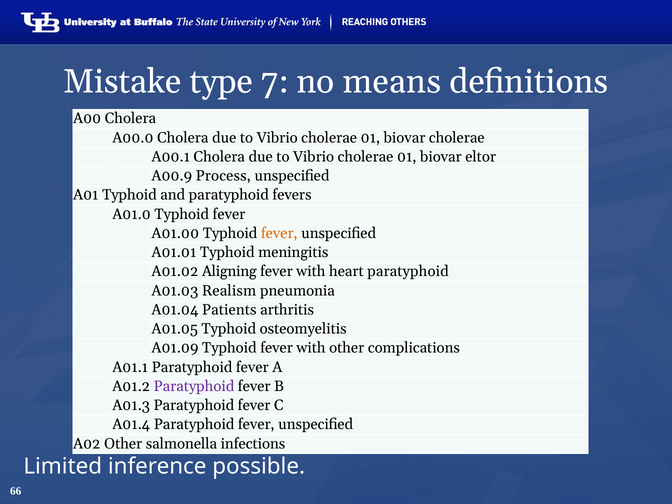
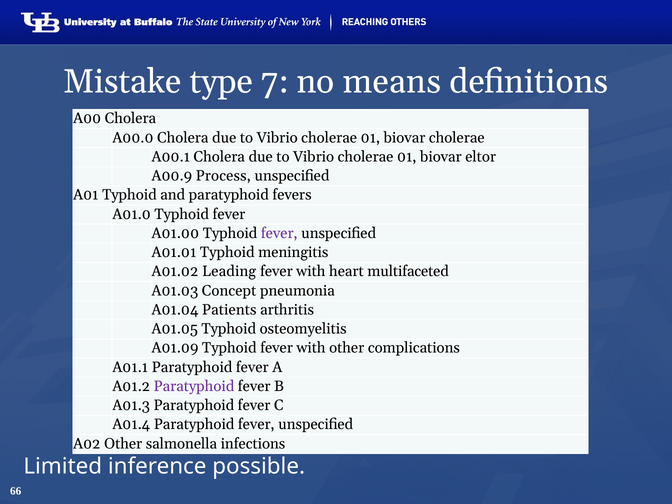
fever colour: orange -> purple (279, 233)
Aligning: Aligning -> Leading (229, 272)
heart paratyphoid: paratyphoid -> multifaceted (408, 272)
Realism: Realism -> Concept (229, 291)
